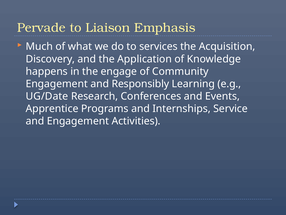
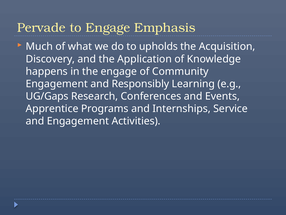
to Liaison: Liaison -> Engage (108, 28)
services: services -> upholds (158, 46)
UG/Date: UG/Date -> UG/Gaps (47, 96)
